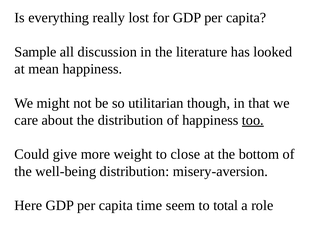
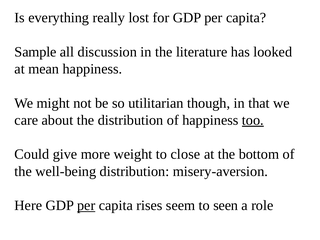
per underline: none -> present (86, 205)
time: time -> rises (149, 205)
total: total -> seen (226, 205)
